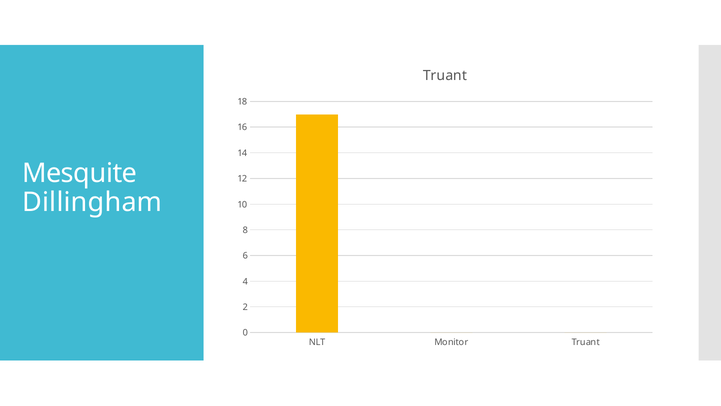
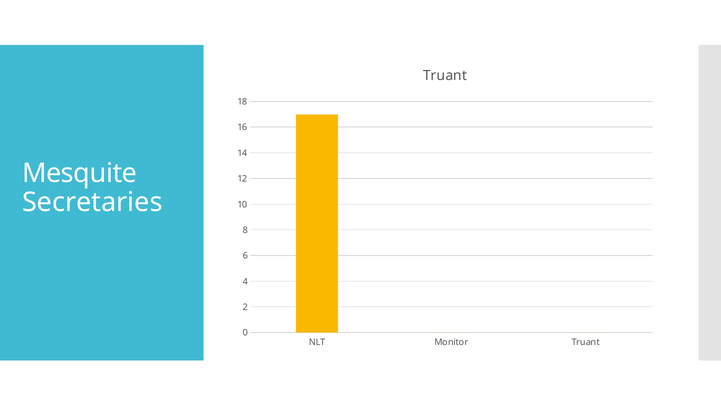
Dillingham: Dillingham -> Secretaries (92, 202)
